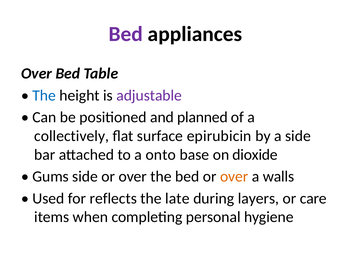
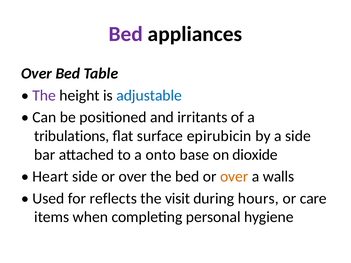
The colour: blue -> purple (44, 96)
adjustable colour: purple -> blue (149, 96)
planned: planned -> irritants (202, 117)
collectively: collectively -> tribulations (72, 136)
Gums: Gums -> Heart (50, 177)
late: late -> visit (178, 199)
layers: layers -> hours (258, 199)
